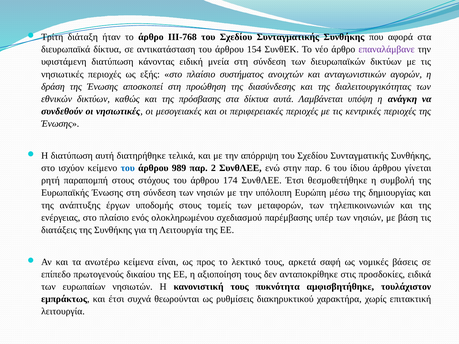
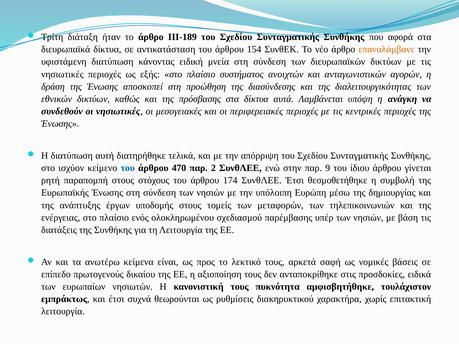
ΙΙΙ-768: ΙΙΙ-768 -> ΙΙΙ-189 (182, 37)
επαναλάμβανε colour: purple -> orange (387, 49)
989: 989 -> 470 (179, 168)
6: 6 -> 9 (328, 168)
